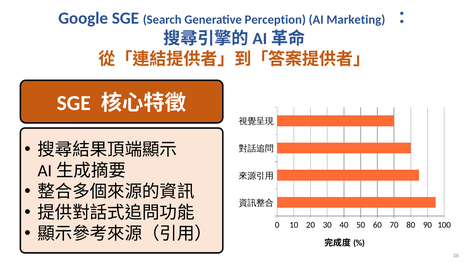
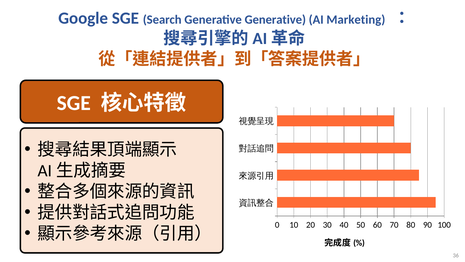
Generative Perception: Perception -> Generative (275, 20)
